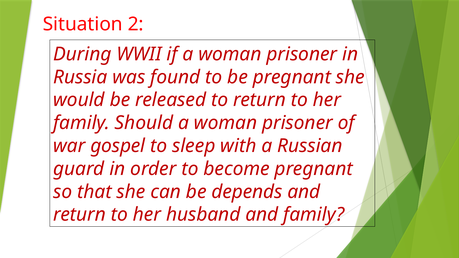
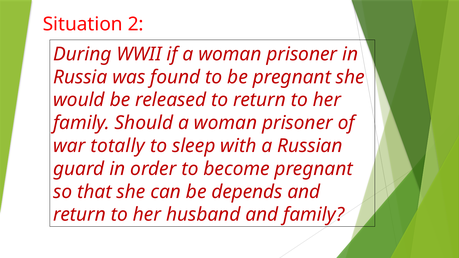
gospel: gospel -> totally (118, 146)
